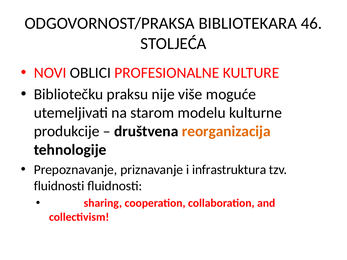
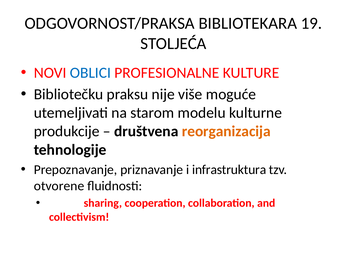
46: 46 -> 19 (312, 23)
OBLICI colour: black -> blue (90, 73)
fluidnosti: fluidnosti -> otvorene (59, 186)
